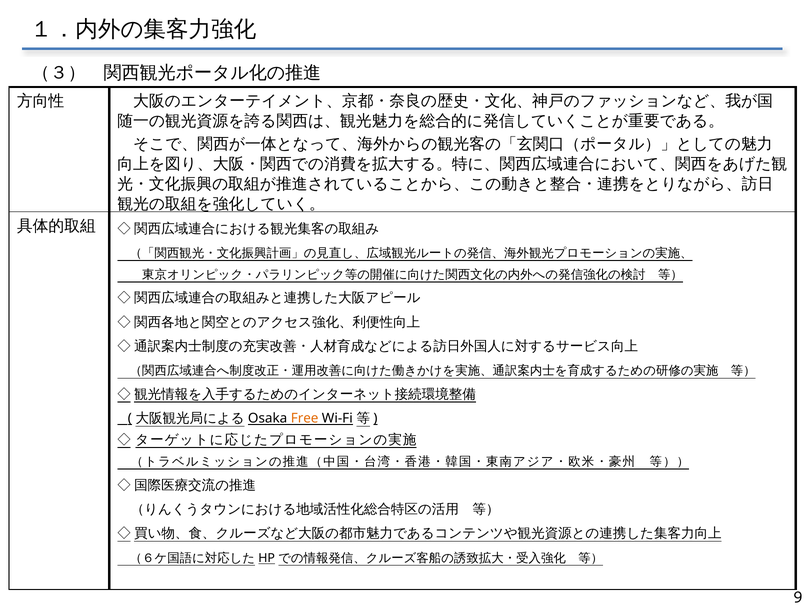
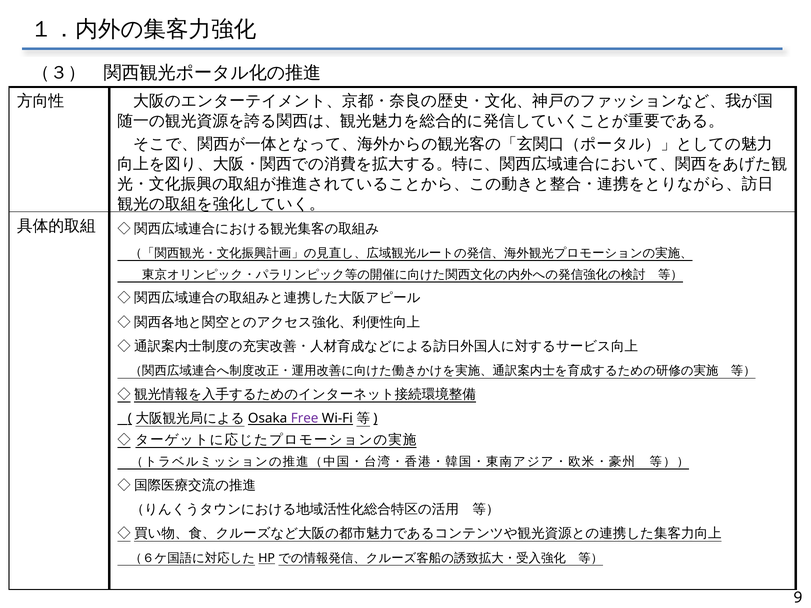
Free colour: orange -> purple (305, 418)
